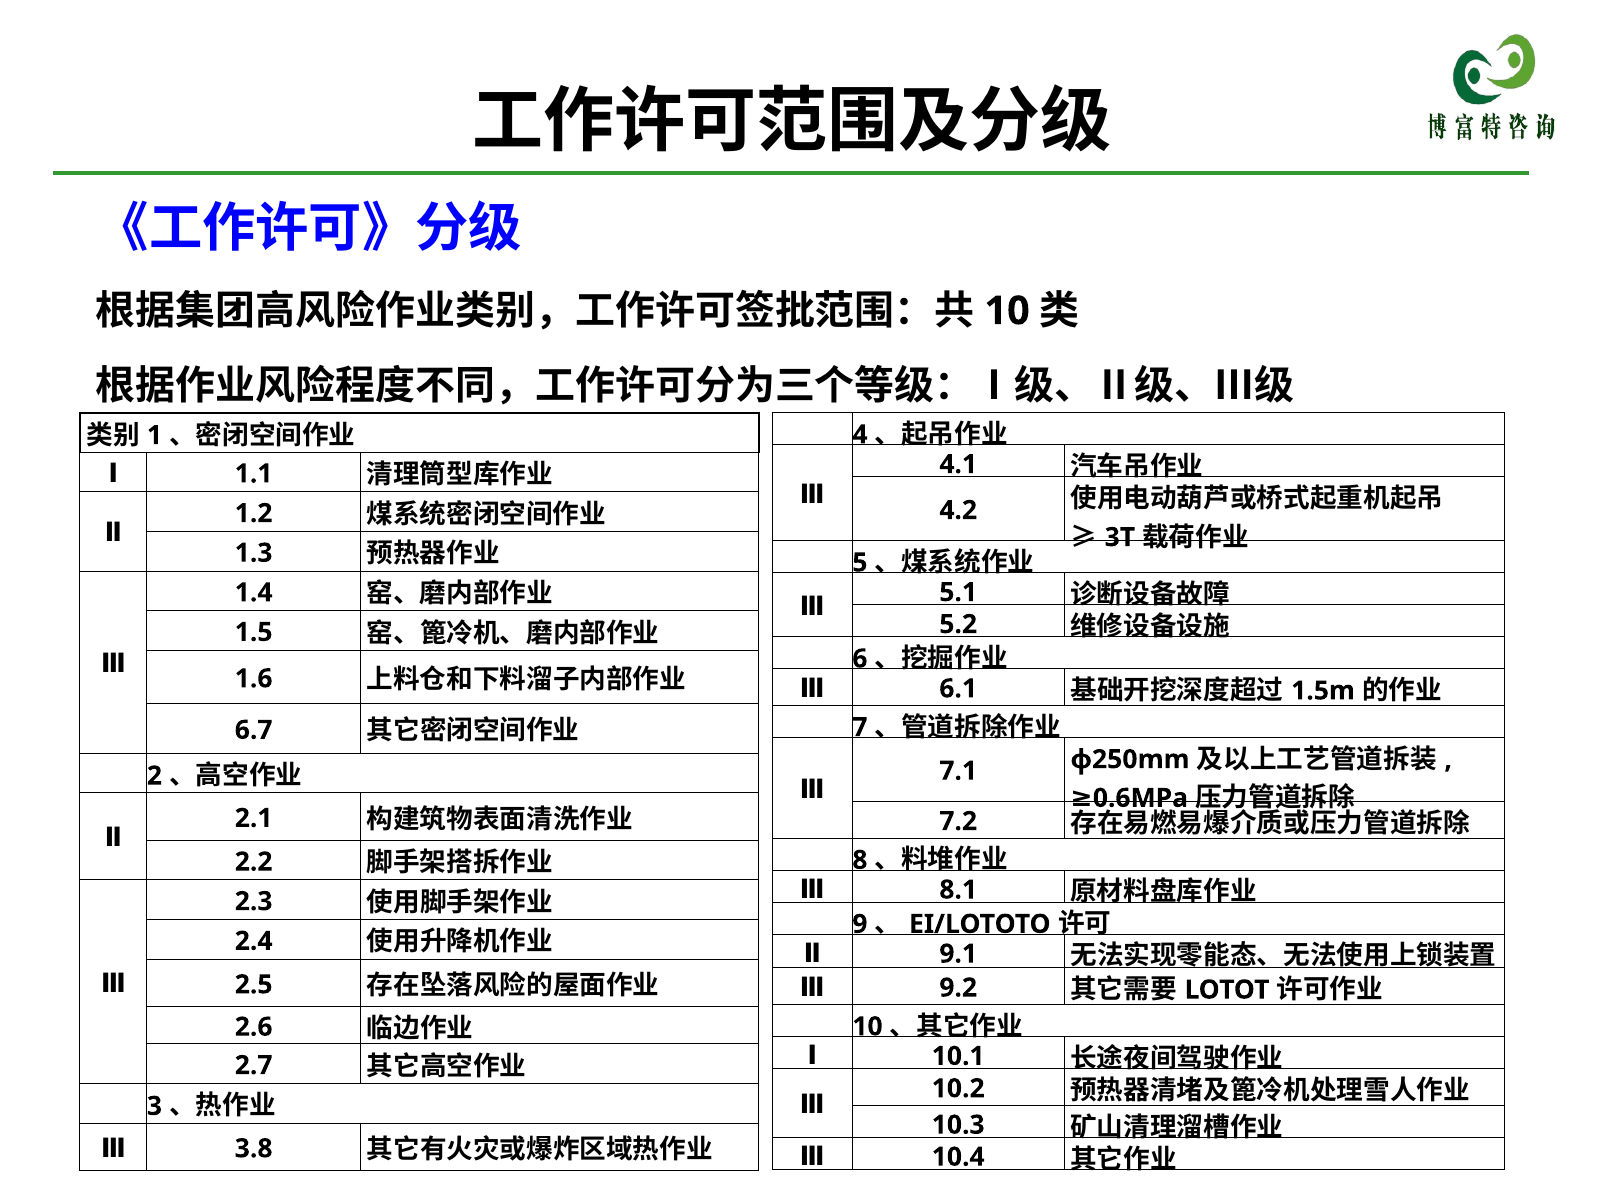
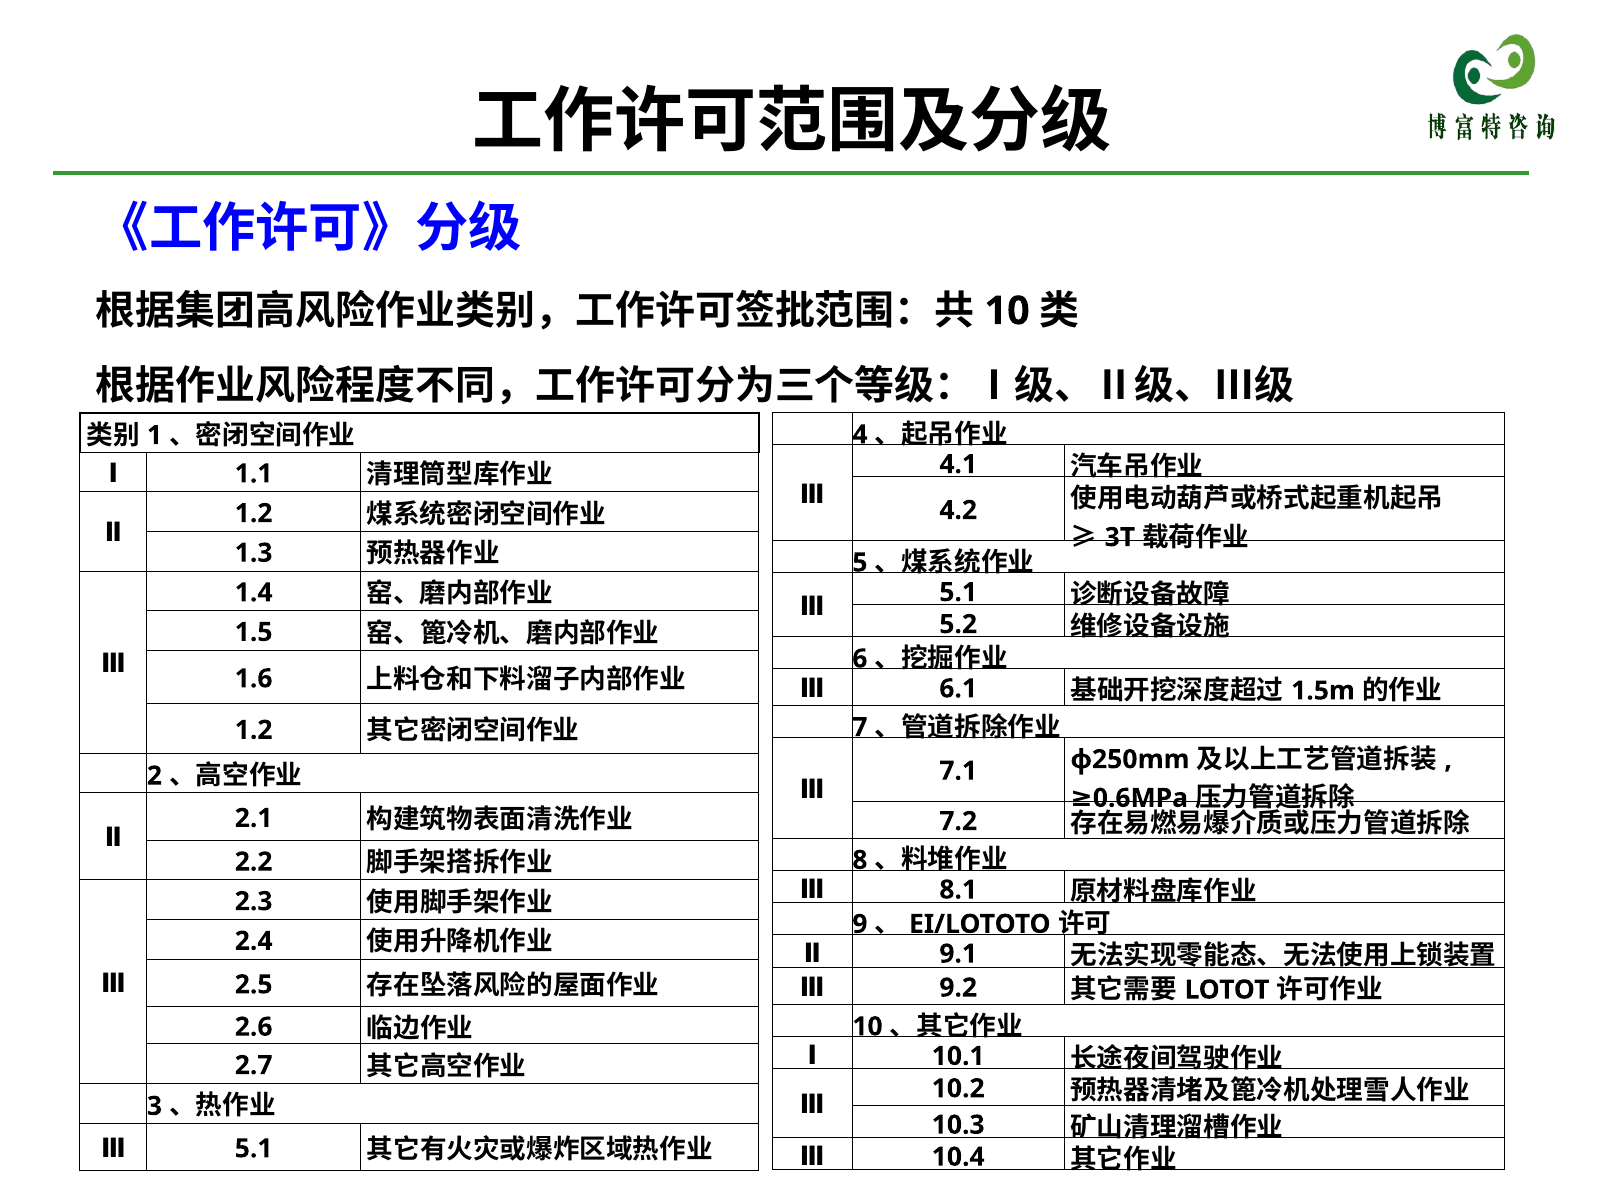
6.7: 6.7 -> 1.2 (254, 730)
3.8: 3.8 -> 5.1 (254, 1149)
